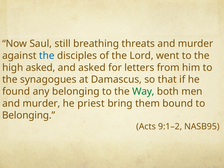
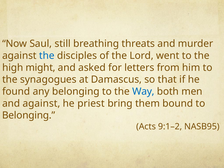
high asked: asked -> might (41, 68)
Way colour: green -> blue (143, 91)
murder: murder -> against (41, 103)
